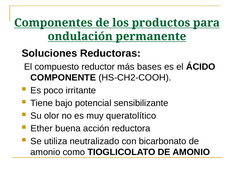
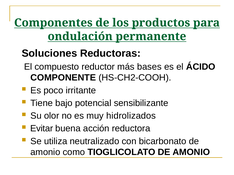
queratolítico: queratolítico -> hidrolizados (131, 116)
Ether: Ether -> Evitar (42, 129)
